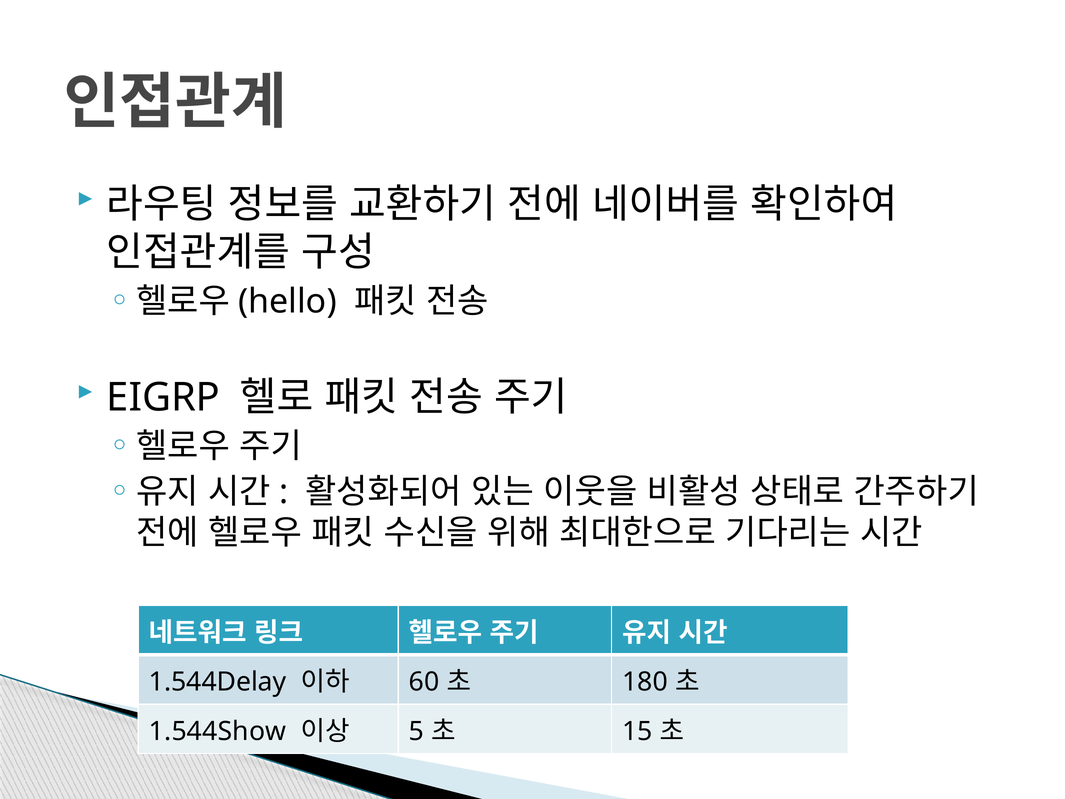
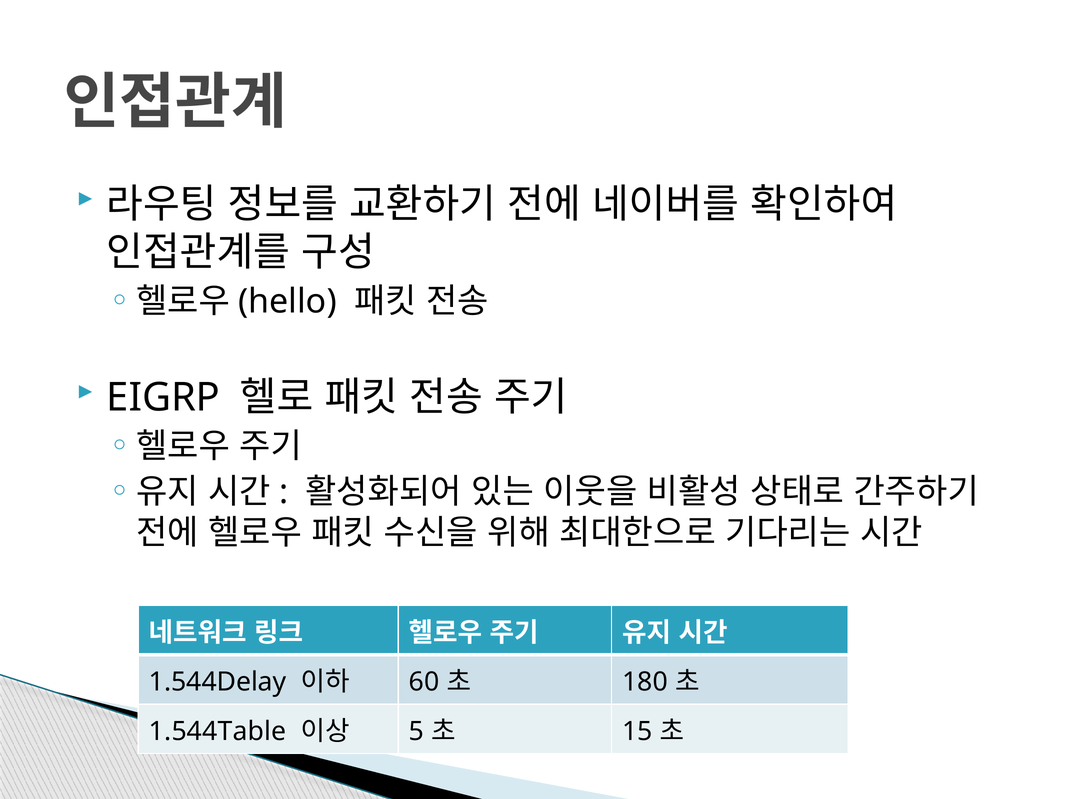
1.544Show: 1.544Show -> 1.544Table (218, 731)
